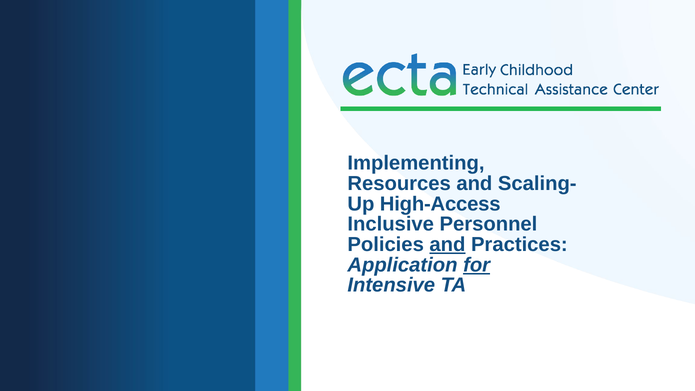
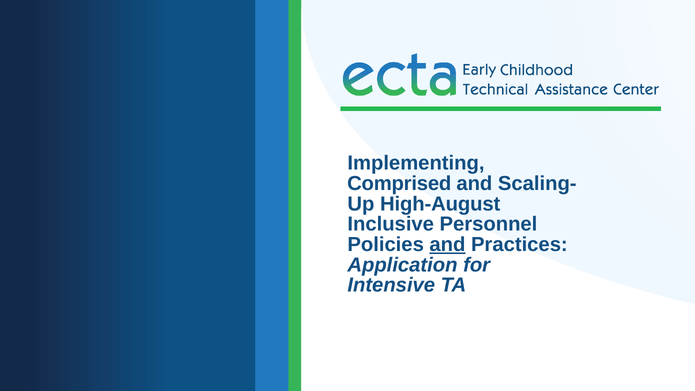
Resources: Resources -> Comprised (399, 184)
High-Access: High-Access -> High-August (440, 204)
for underline: present -> none (477, 265)
